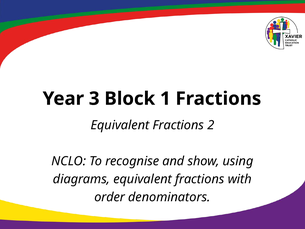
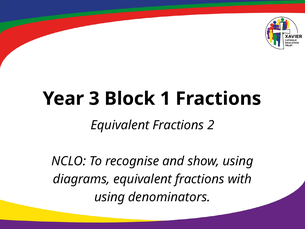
order: order -> using (110, 197)
